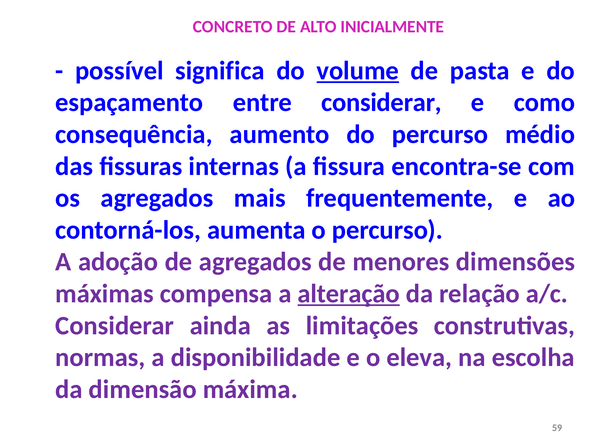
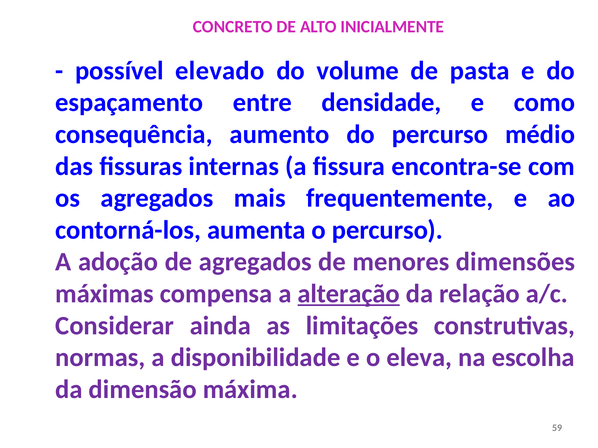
significa: significa -> elevado (220, 71)
volume underline: present -> none (358, 71)
entre considerar: considerar -> densidade (381, 103)
